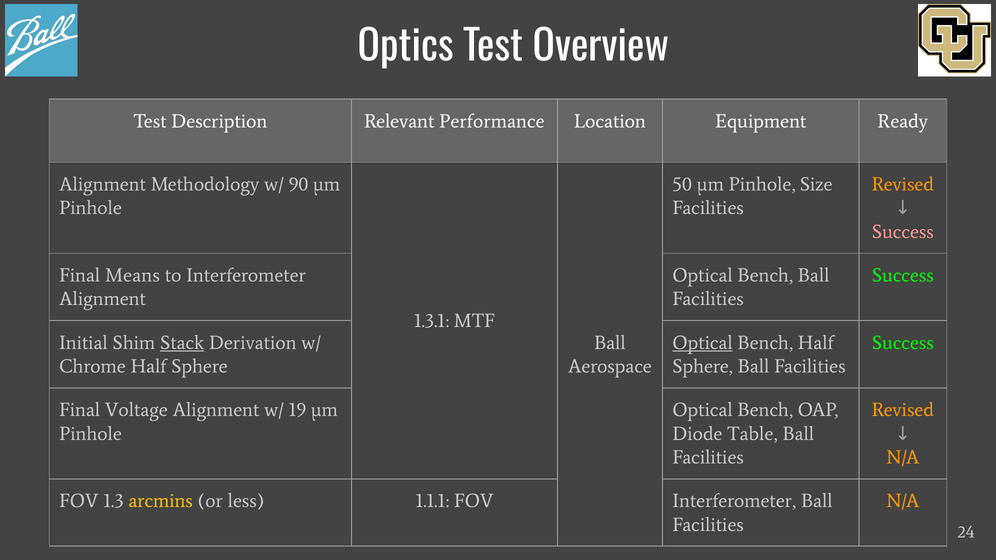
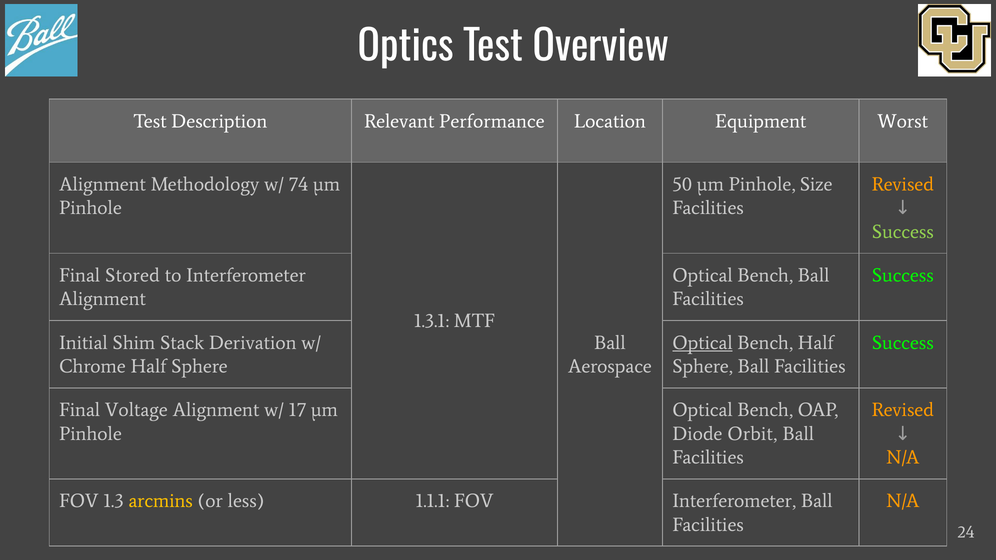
Ready: Ready -> Worst (903, 121)
90: 90 -> 74 (298, 184)
Success colour: pink -> light green (903, 232)
Means: Means -> Stored (132, 276)
Stack underline: present -> none (182, 343)
19: 19 -> 17 (297, 410)
Table: Table -> Orbit (752, 434)
